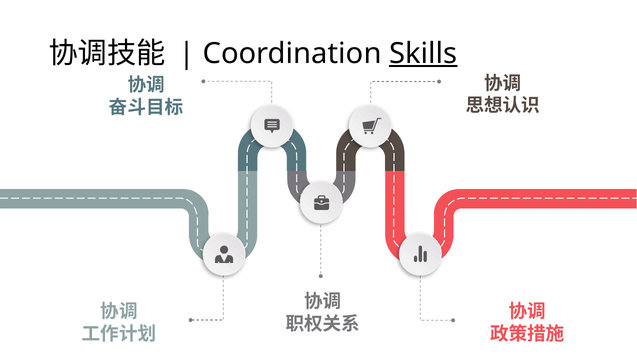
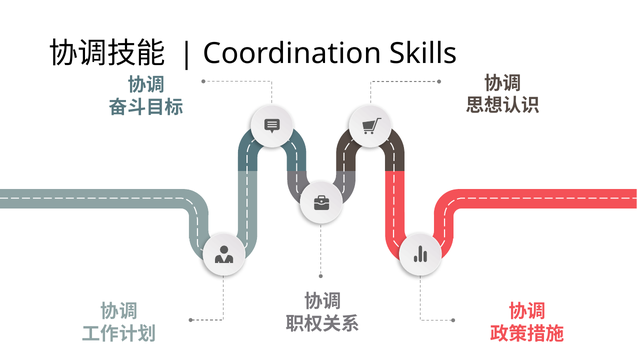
Skills underline: present -> none (423, 54)
